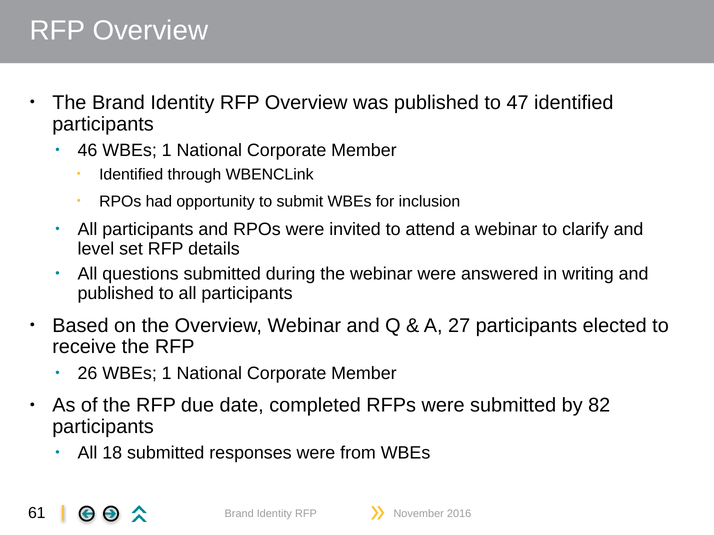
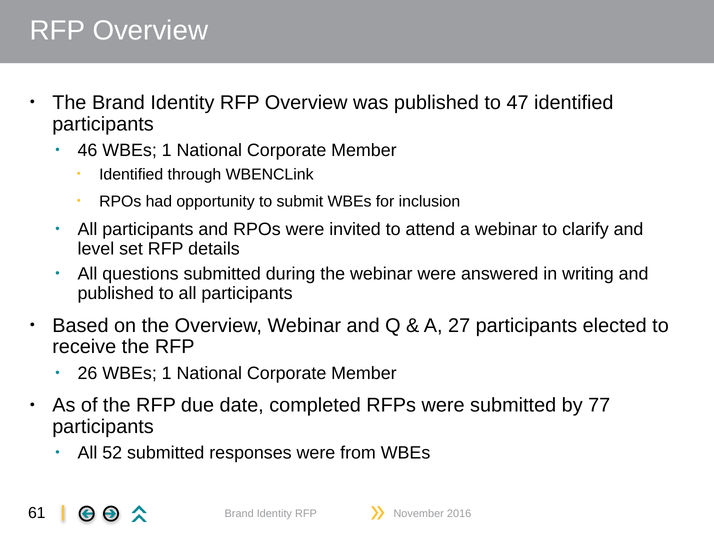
82: 82 -> 77 (599, 406)
18: 18 -> 52 (112, 454)
